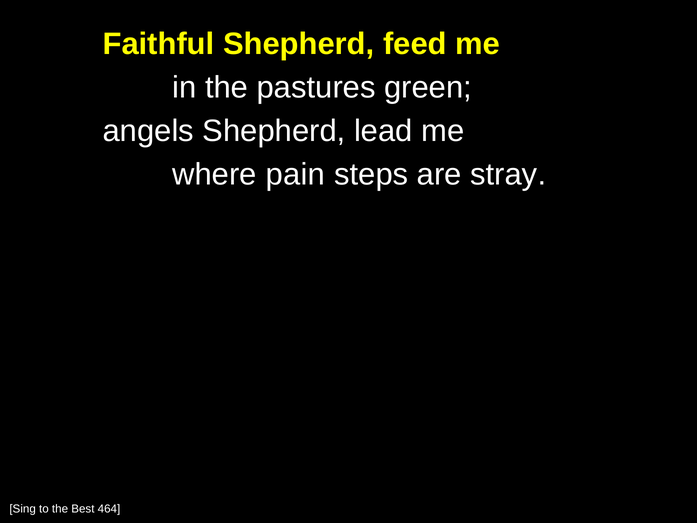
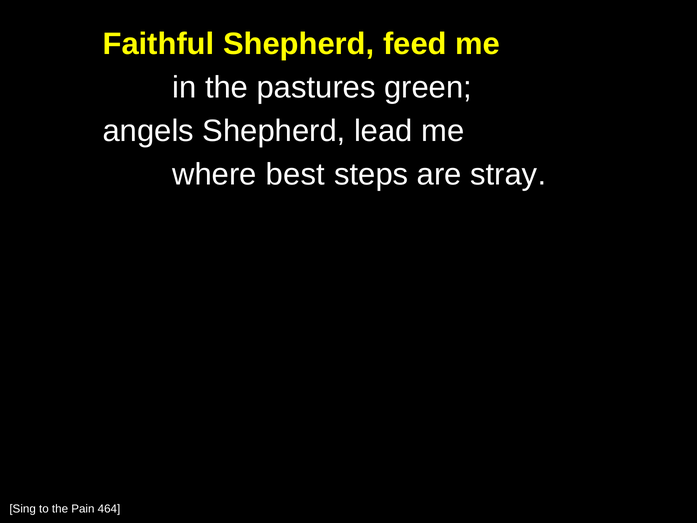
pain: pain -> best (295, 174)
Best: Best -> Pain (83, 509)
